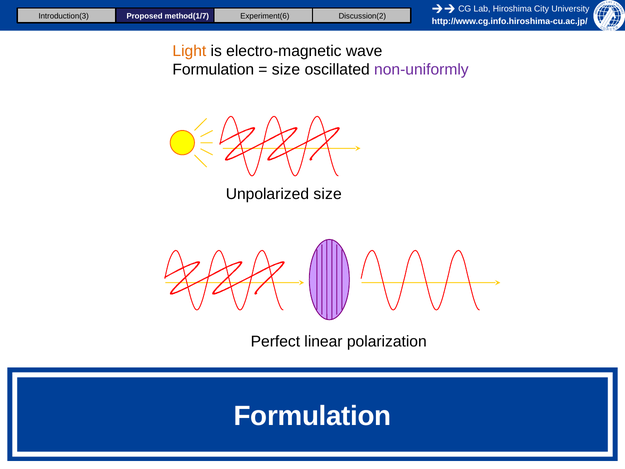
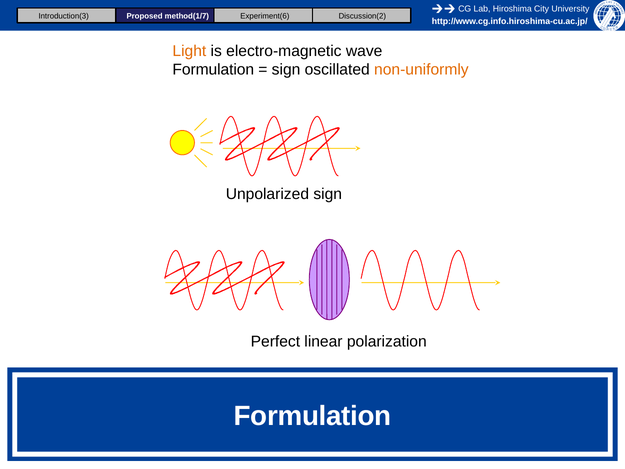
size: size -> sign (286, 70)
non-uniformly colour: purple -> orange (421, 70)
Unpolarized size: size -> sign (328, 194)
